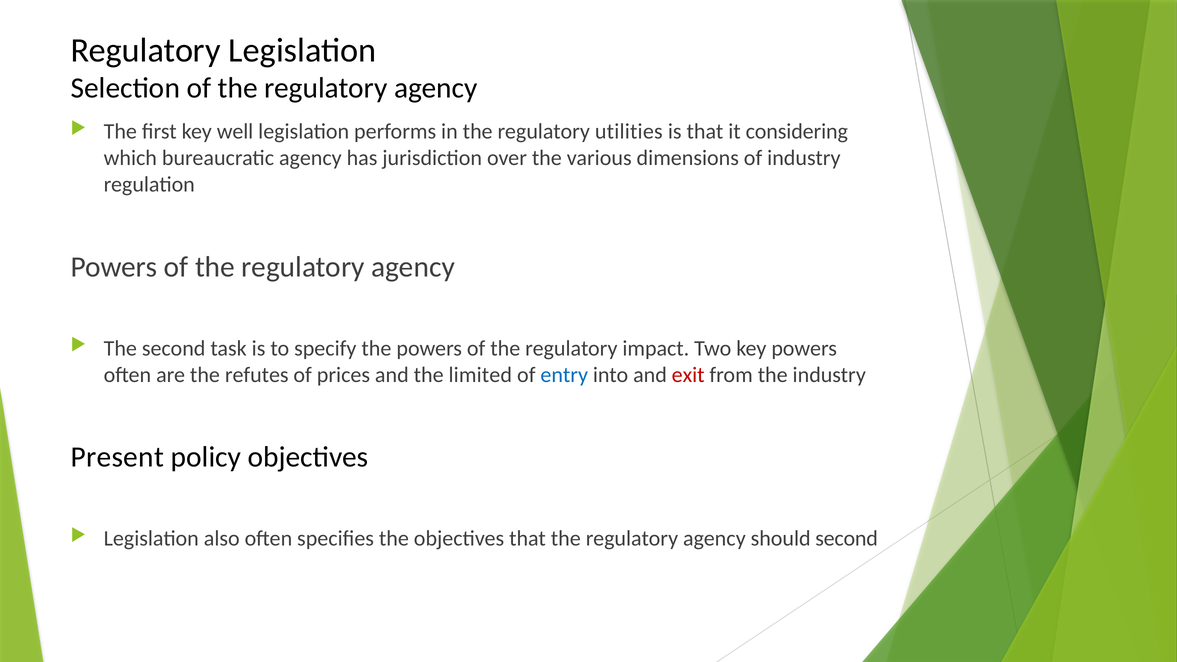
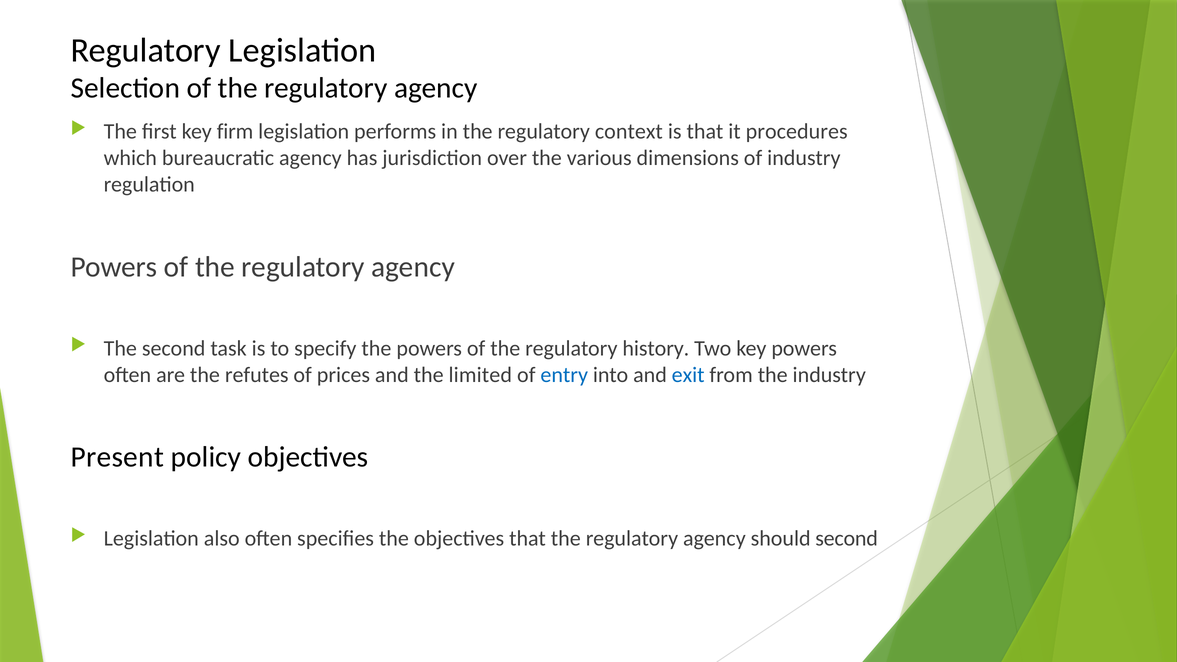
well: well -> firm (235, 132)
utilities: utilities -> context (629, 132)
considering: considering -> procedures (797, 132)
impact: impact -> history (656, 348)
exit colour: red -> blue (688, 375)
